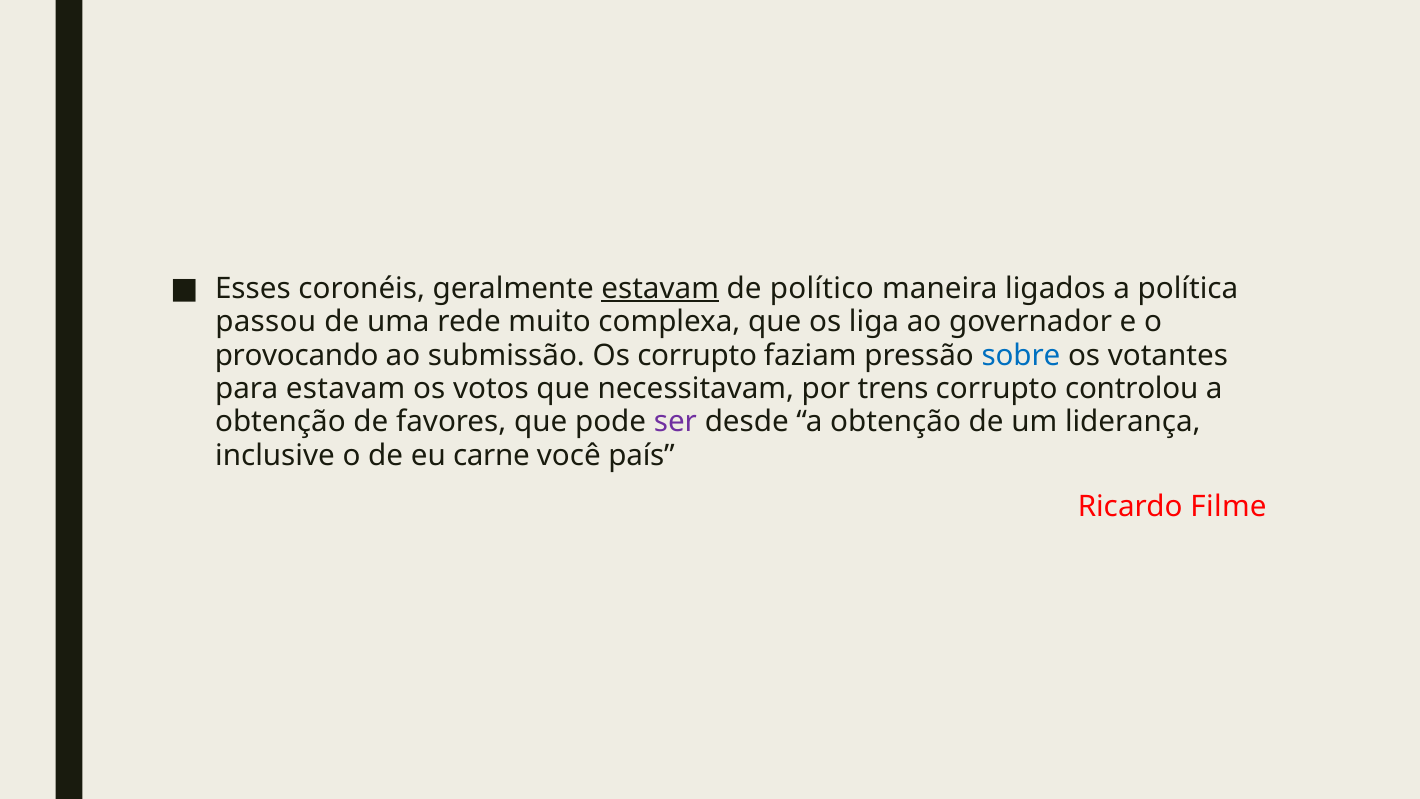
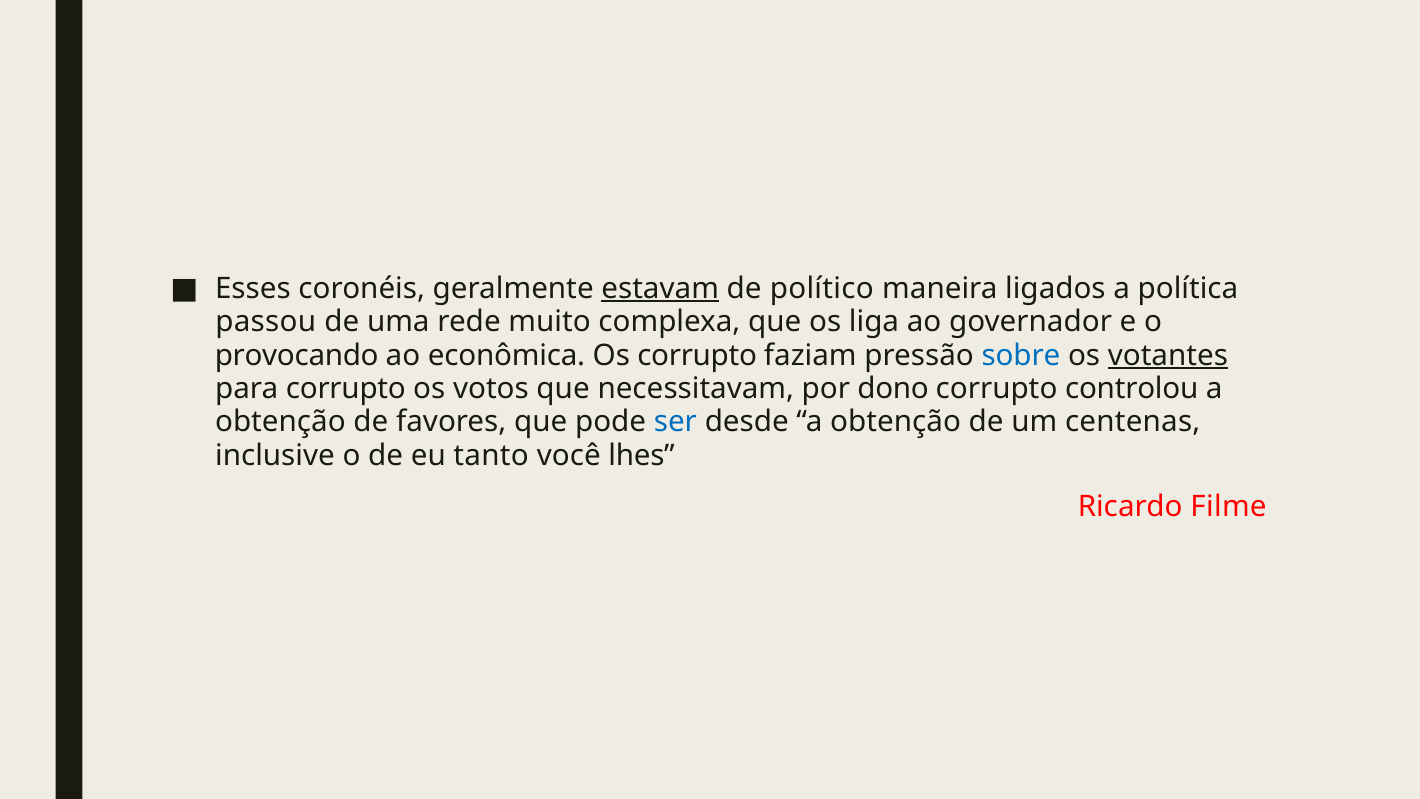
submissão: submissão -> econômica (506, 355)
votantes underline: none -> present (1168, 355)
para estavam: estavam -> corrupto (346, 389)
trens: trens -> dono (893, 389)
ser colour: purple -> blue (675, 422)
liderança: liderança -> centenas (1133, 422)
carne: carne -> tanto (491, 455)
país: país -> lhes (642, 455)
